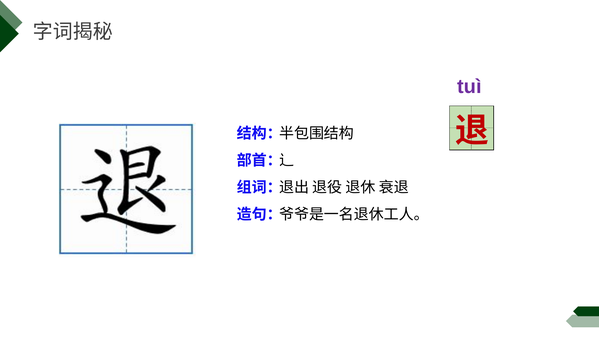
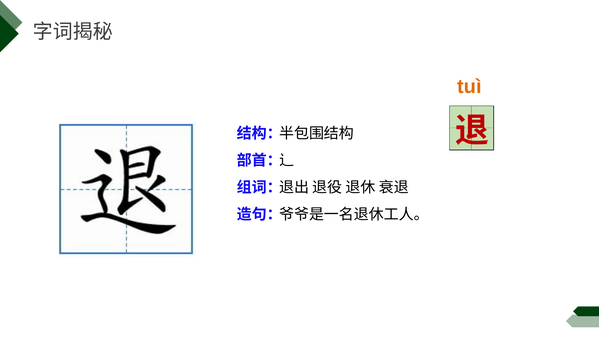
tuì colour: purple -> orange (469, 86)
